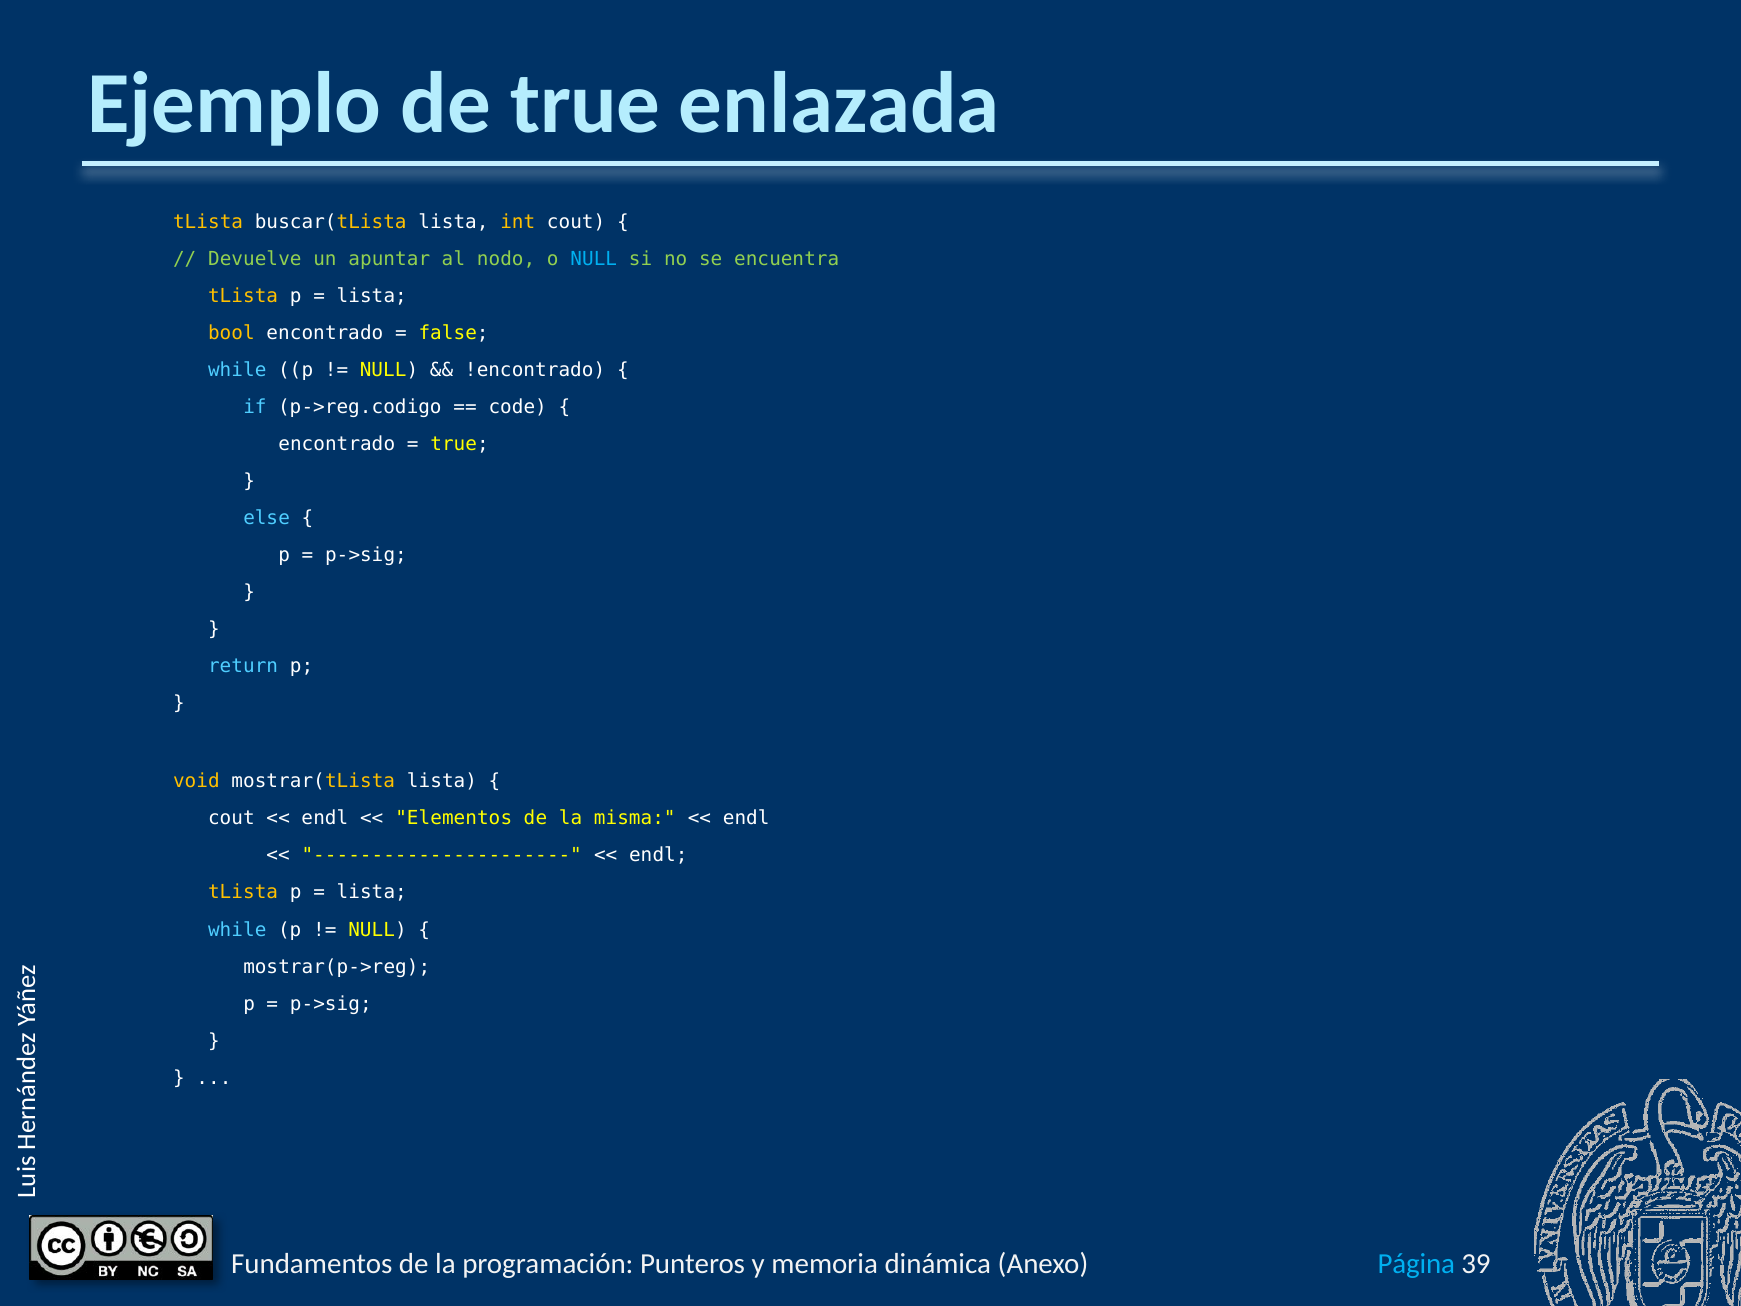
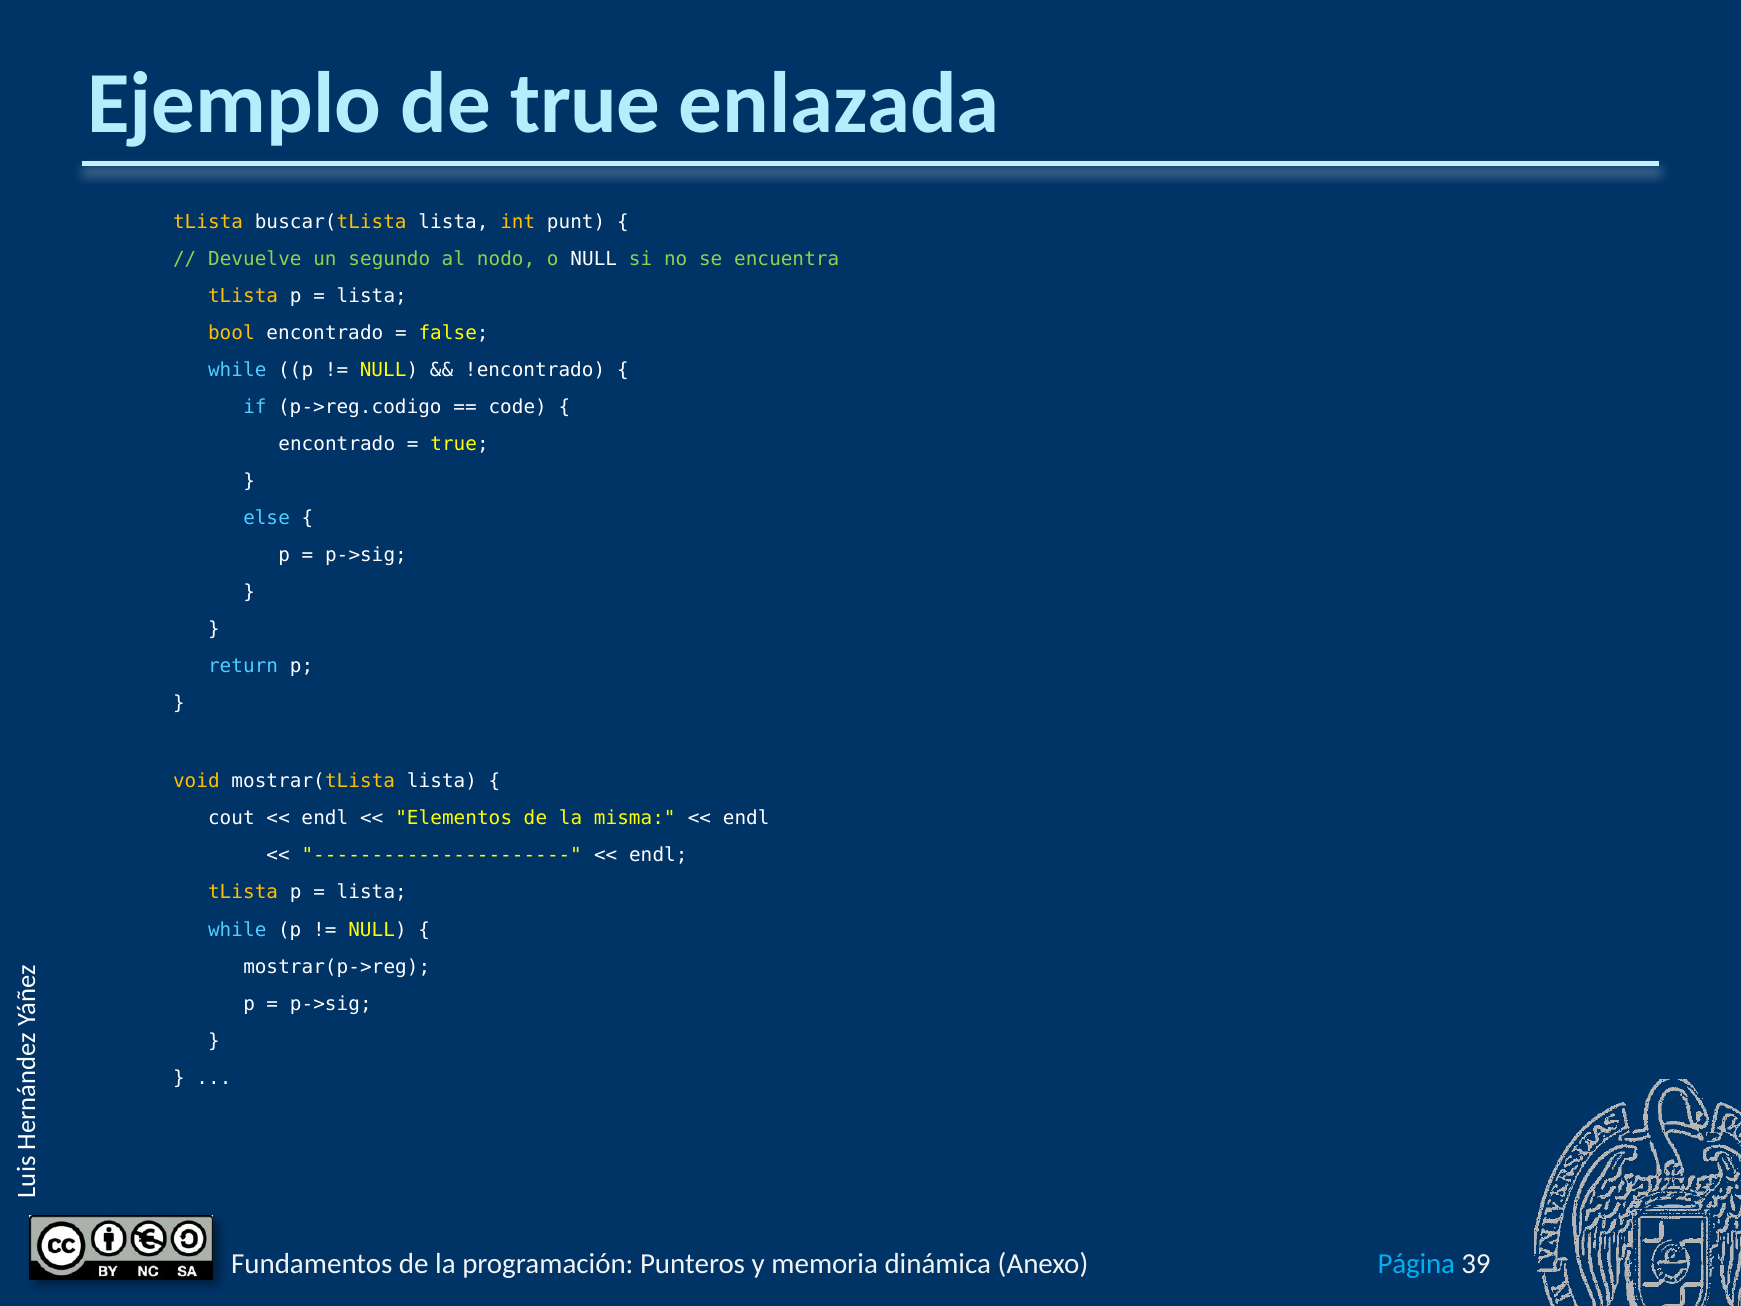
int cout: cout -> punt (576, 222)
apuntar: apuntar -> segundo (389, 259)
NULL colour: light blue -> white (594, 259)
